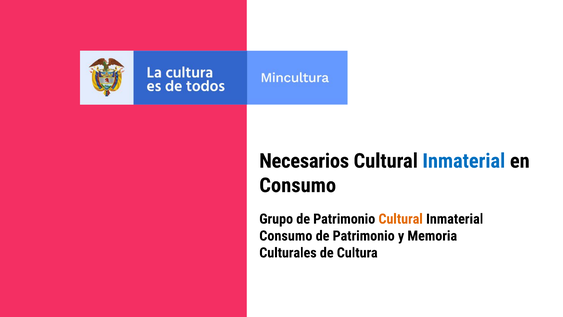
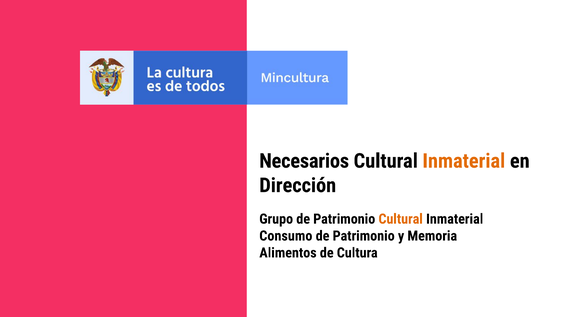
Inmaterial colour: blue -> orange (464, 161)
Consumo: Consumo -> Dirección (298, 185)
Culturales: Culturales -> Alimentos (288, 253)
